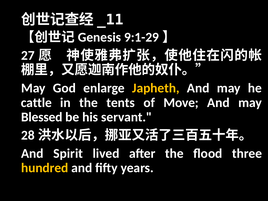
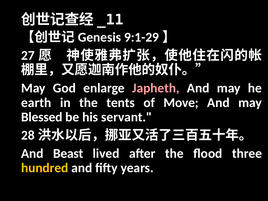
Japheth colour: yellow -> pink (156, 88)
cattle: cattle -> earth (36, 103)
Spirit: Spirit -> Beast (68, 153)
